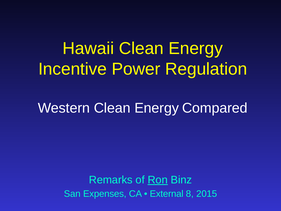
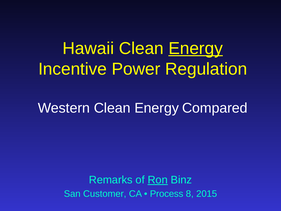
Energy underline: none -> present (196, 48)
Expenses: Expenses -> Customer (105, 194)
External: External -> Process (167, 194)
